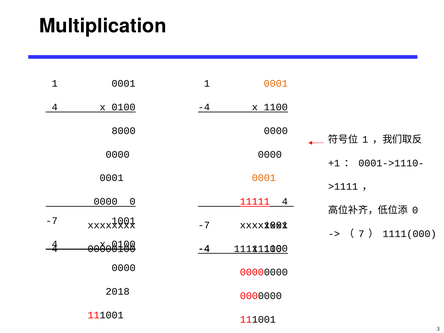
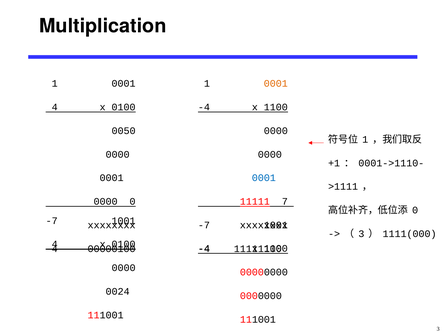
8000: 8000 -> 0050 (124, 131)
0001 colour: orange -> blue (264, 178)
11111 4: 4 -> 7 (285, 202)
7: 7 -> 3 (361, 234)
2018: 2018 -> 0024 (118, 291)
